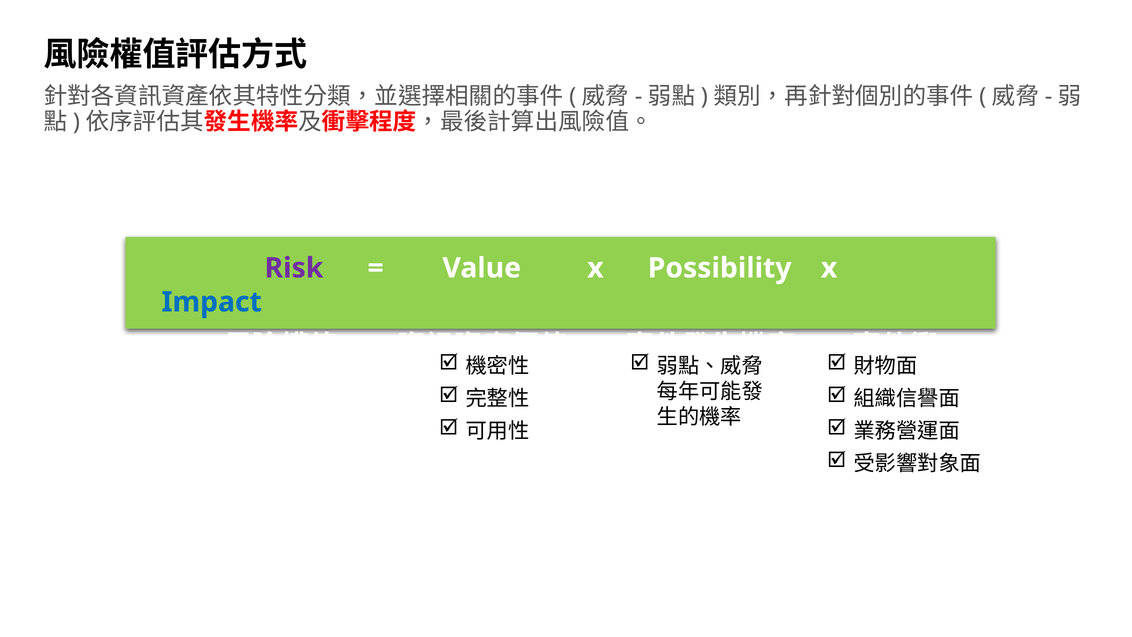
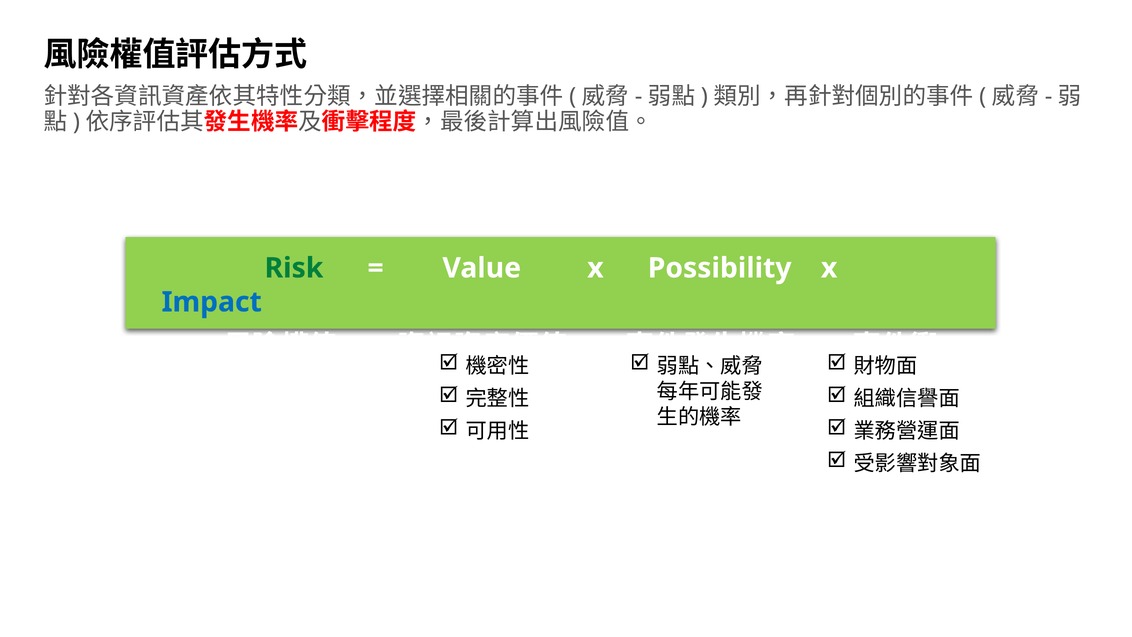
Risk colour: purple -> green (294, 268)
